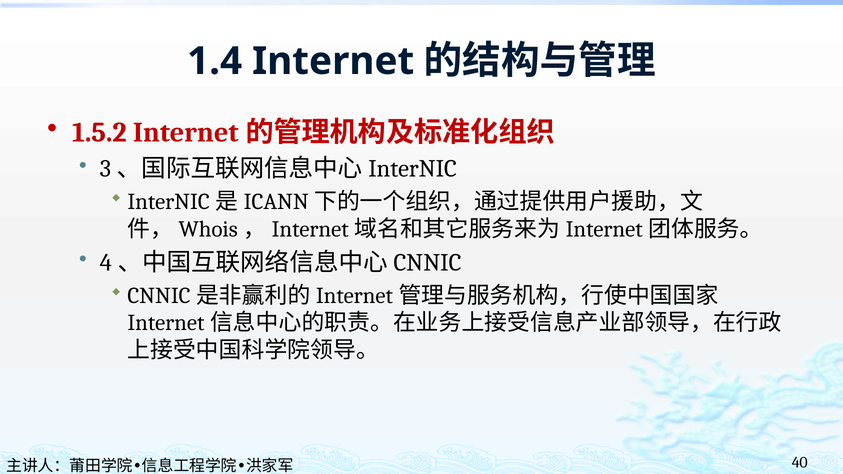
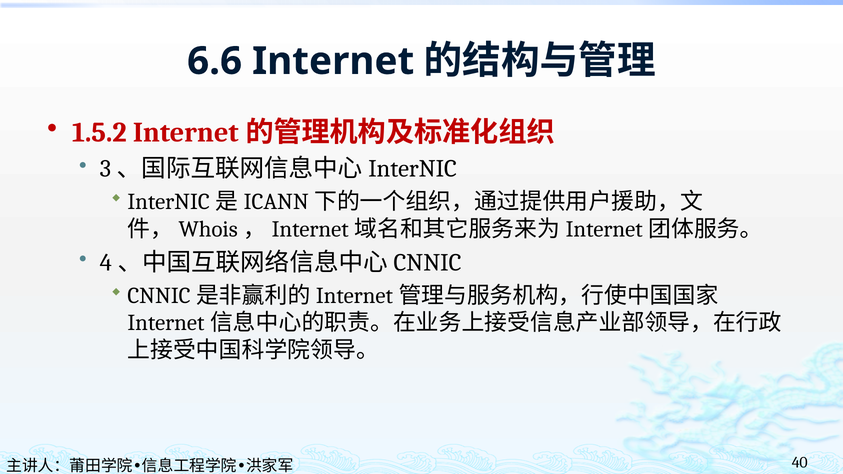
1.4: 1.4 -> 6.6 (215, 61)
